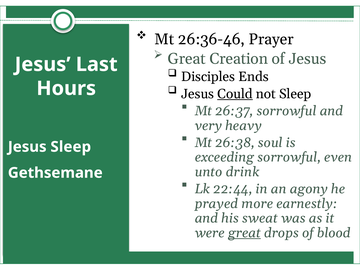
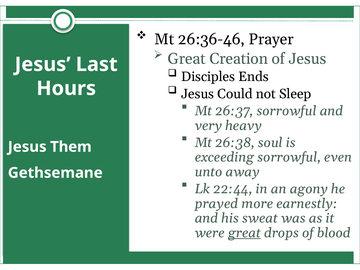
Could underline: present -> none (235, 94)
Jesus Sleep: Sleep -> Them (71, 147)
drink: drink -> away (243, 172)
